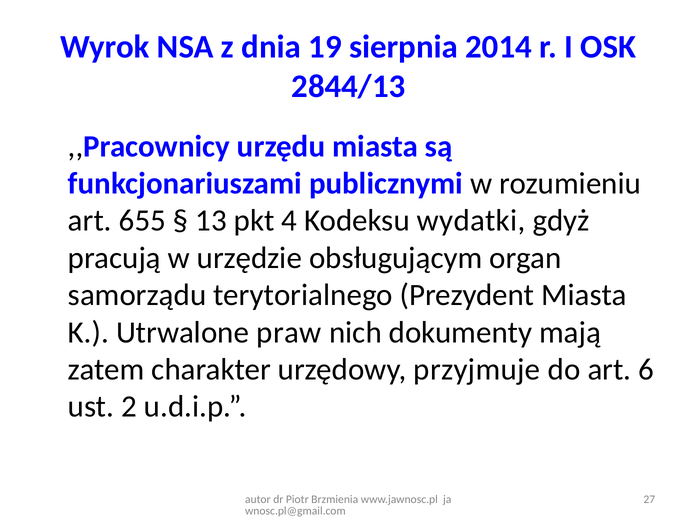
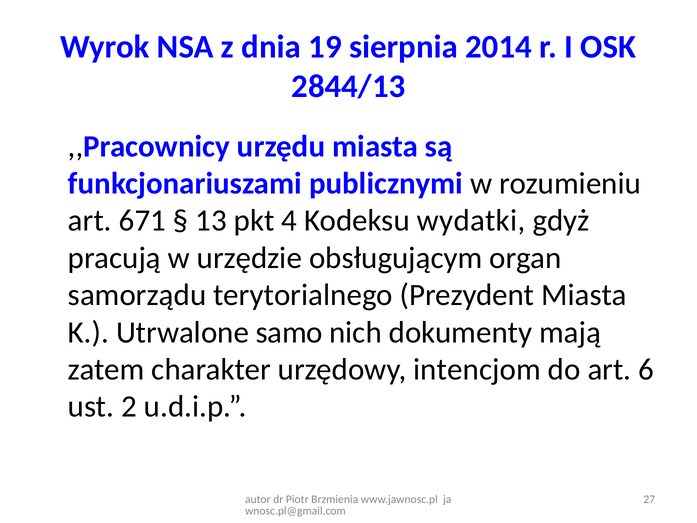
655: 655 -> 671 (142, 221)
praw: praw -> samo (289, 332)
przyjmuje: przyjmuje -> intencjom (477, 369)
